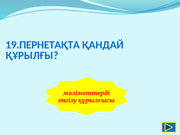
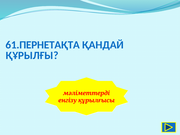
19.ПЕРНЕТАҚТА: 19.ПЕРНЕТАҚТА -> 61.ПЕРНЕТАҚТА (43, 45)
